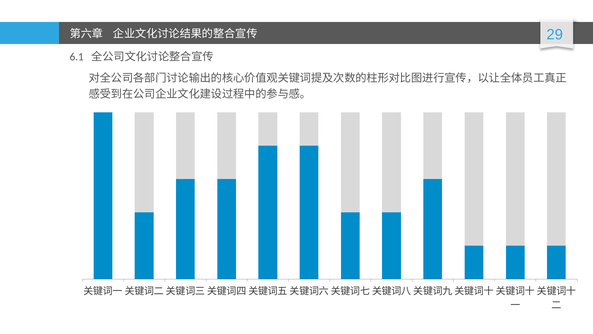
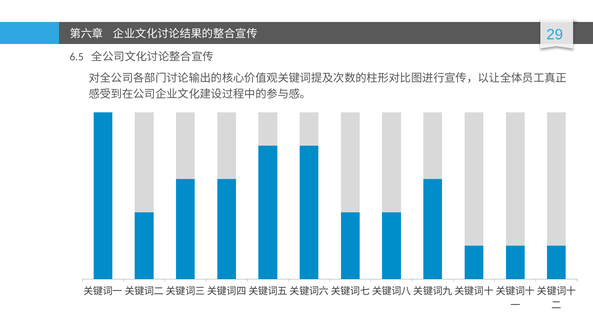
6.1: 6.1 -> 6.5 (77, 57)
